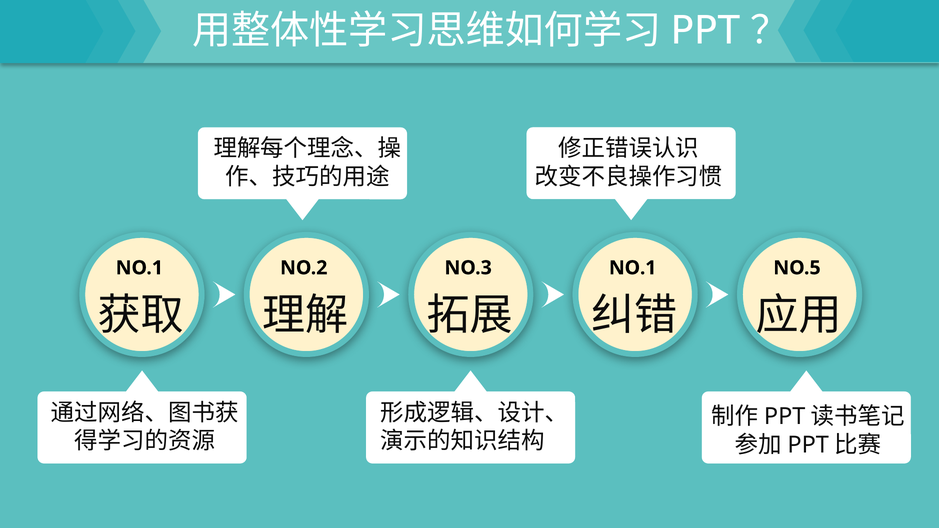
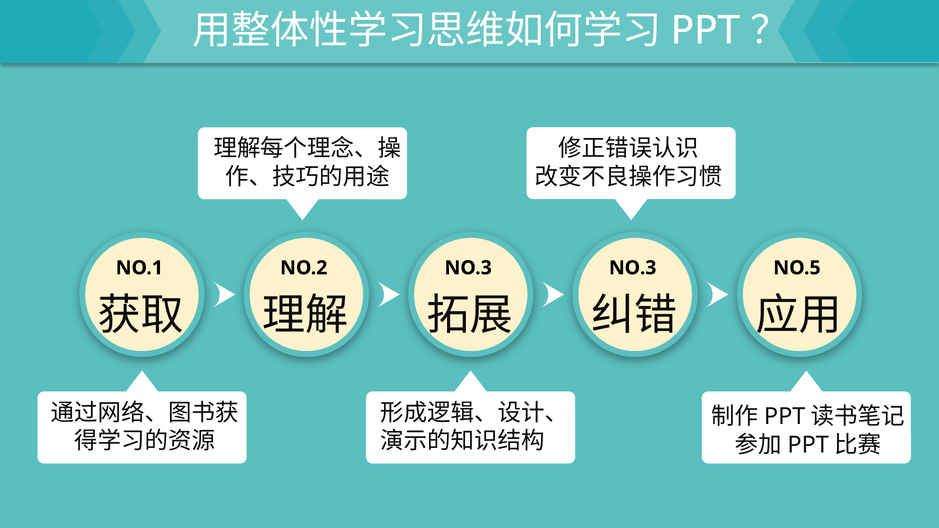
NO.1: NO.1 -> NO.3 (633, 268)
